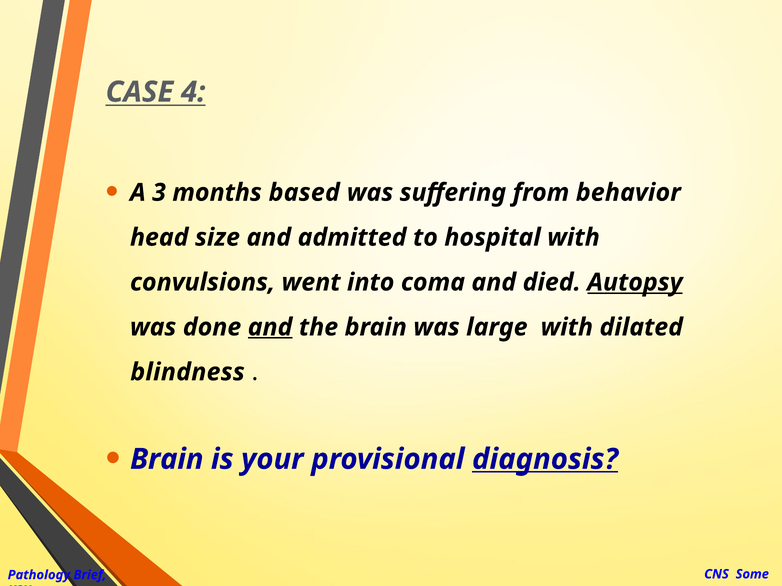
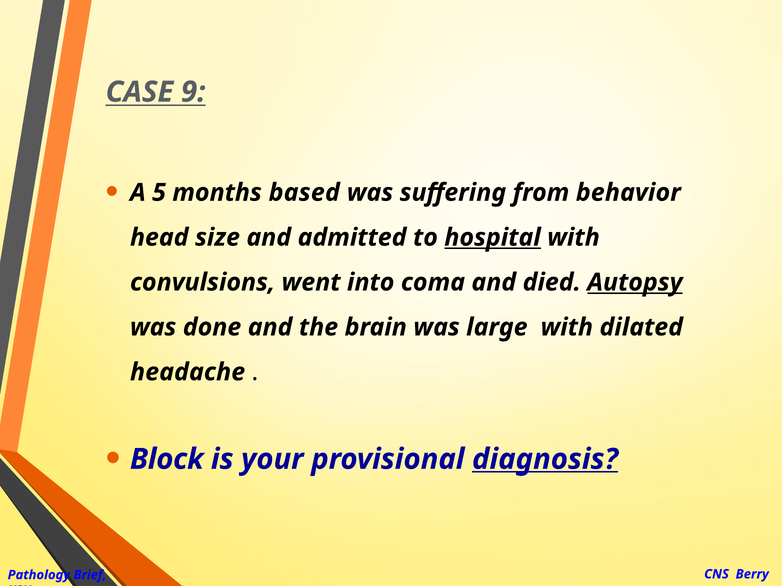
4: 4 -> 9 (193, 92)
3: 3 -> 5 (159, 193)
hospital underline: none -> present (493, 238)
and underline: present -> none (270, 327)
blindness: blindness -> headache (188, 372)
Brain: Brain -> Block (167, 460)
Some: Some -> Berry (752, 575)
